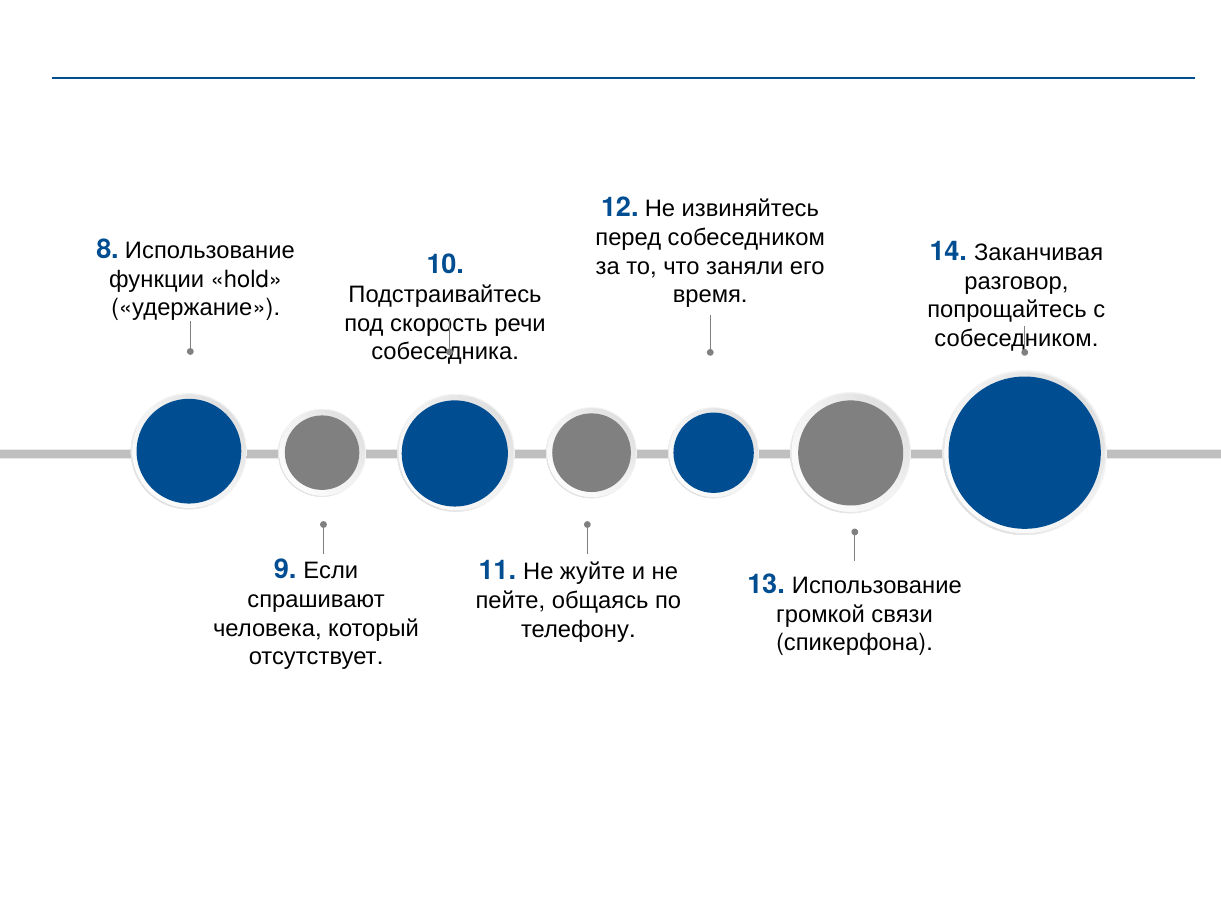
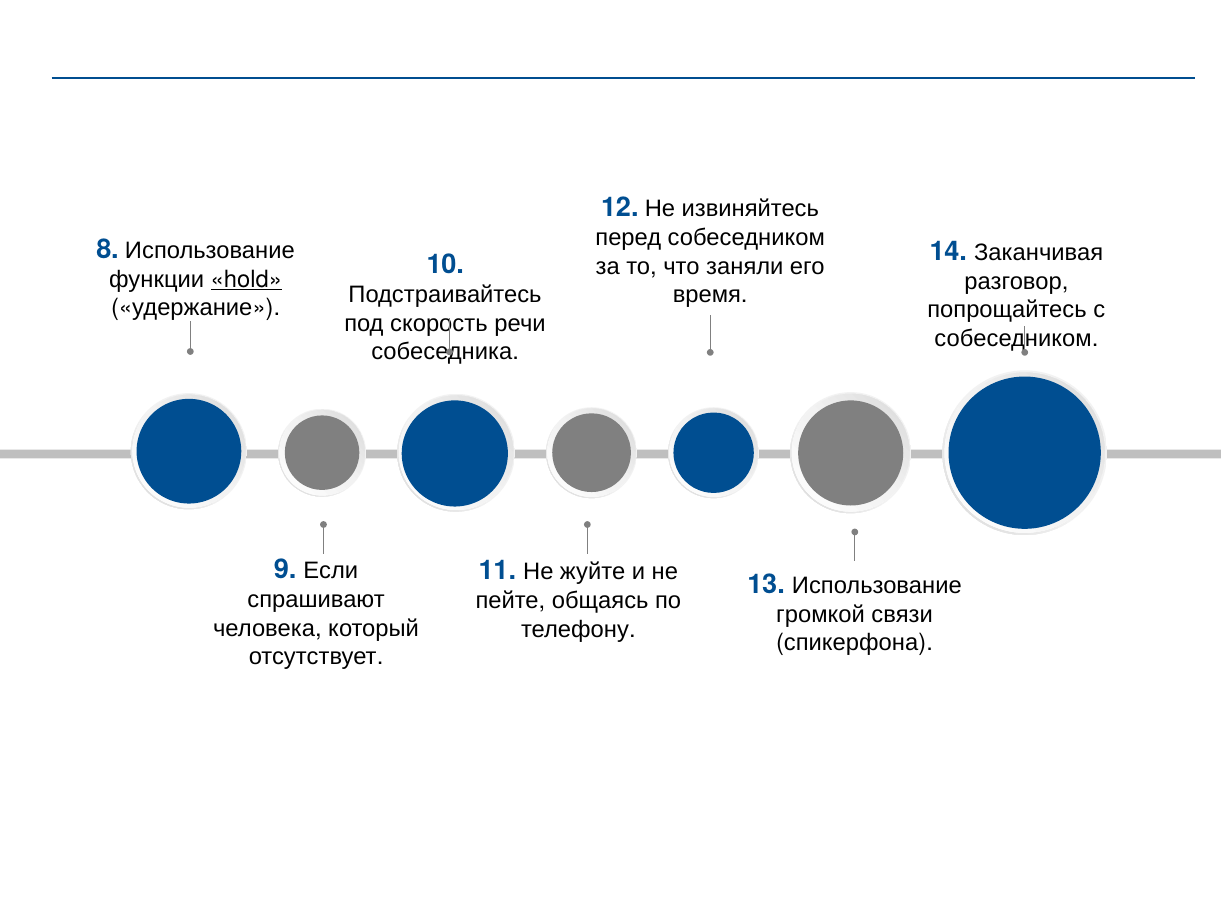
hold underline: none -> present (246, 279)
